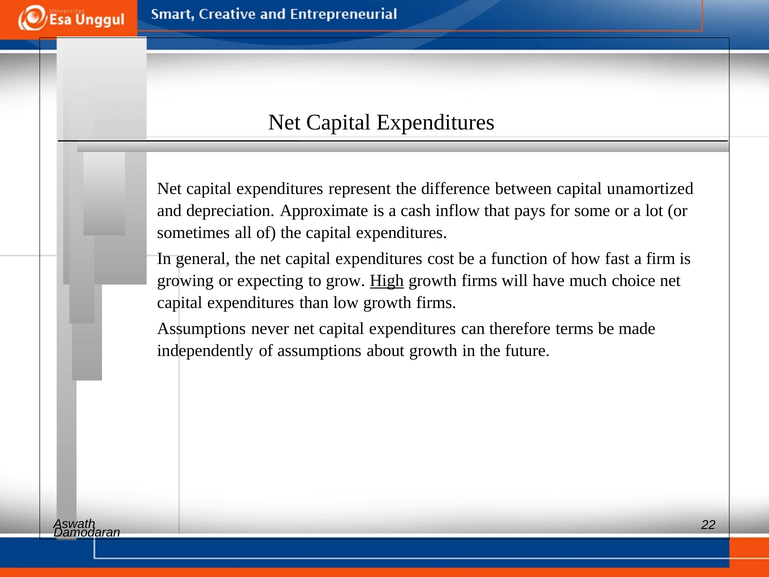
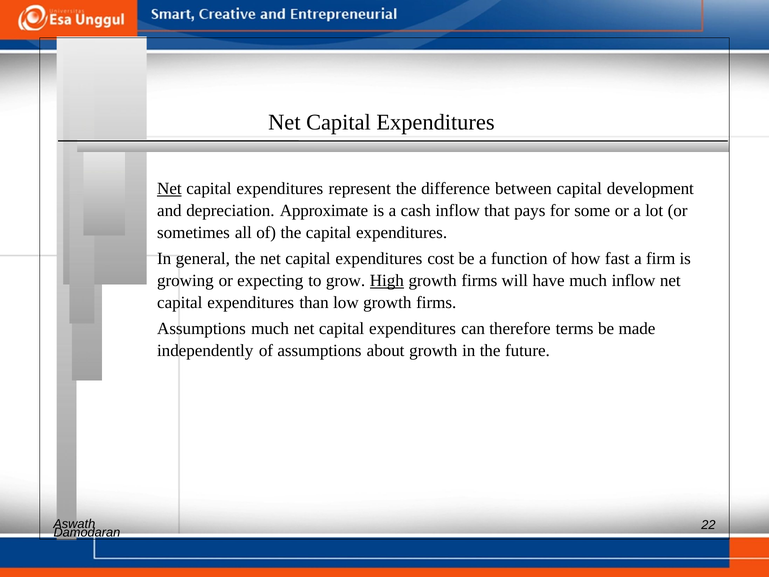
Net underline: none -> present (169, 189)
unamortized: unamortized -> development (650, 189)
much choice: choice -> inflow (634, 281)
Assumptions never: never -> much (270, 329)
